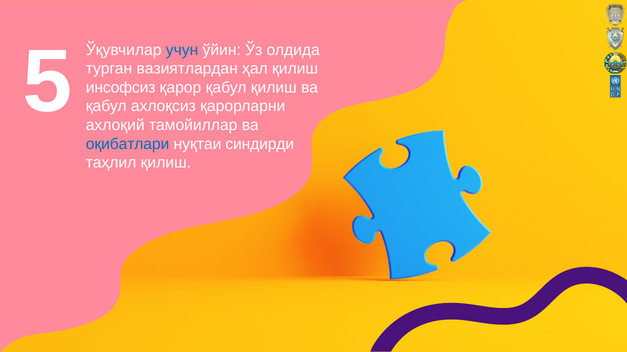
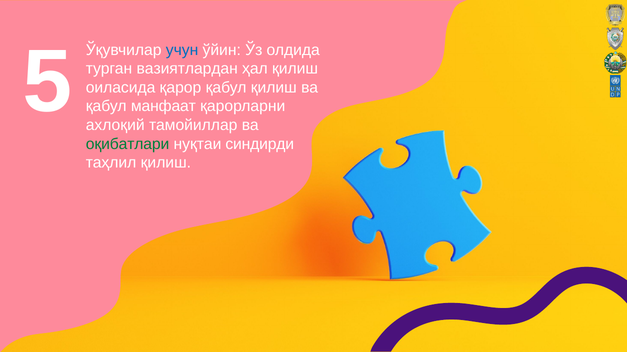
инсофсиз: инсофсиз -> оиласида (121, 88)
аxлоқсиз: аxлоқсиз -> манфаат (163, 107)
оқибатлари colour: blue -> green (128, 144)
